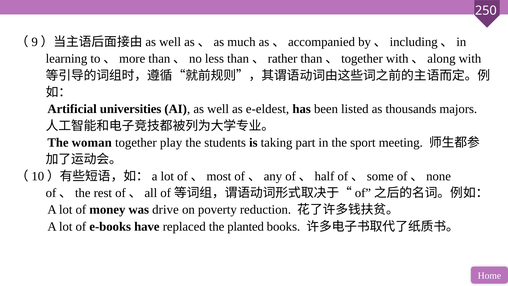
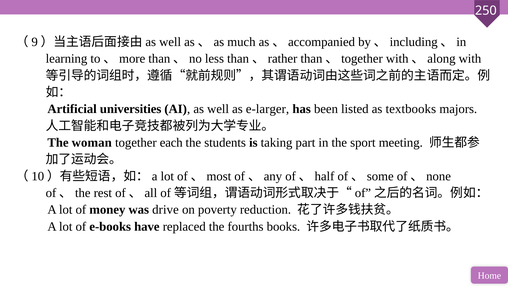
e-eldest: e-eldest -> e-larger (268, 109)
thousands: thousands -> textbooks (411, 109)
play: play -> each (171, 143)
planted: planted -> fourths (246, 226)
